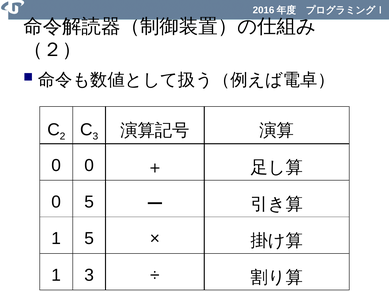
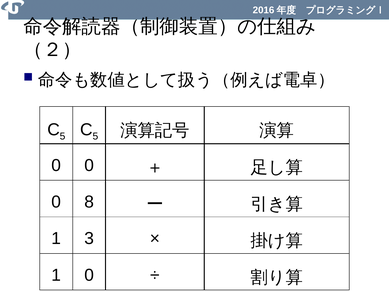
2: 2 -> 5 (63, 136)
3: 3 -> 5 (95, 136)
0 5: 5 -> 8 (89, 202)
1 5: 5 -> 3 (89, 238)
1 3: 3 -> 0 (89, 275)
